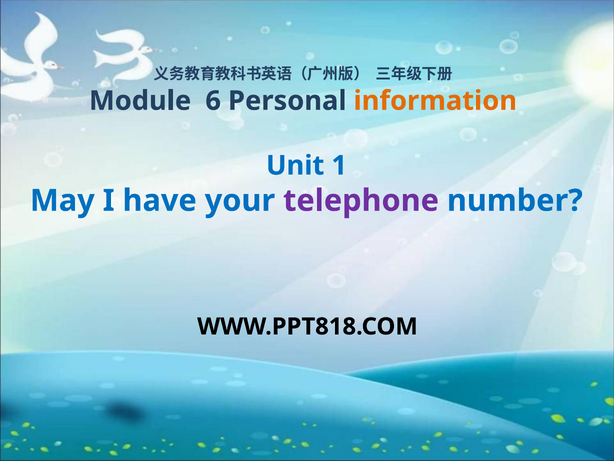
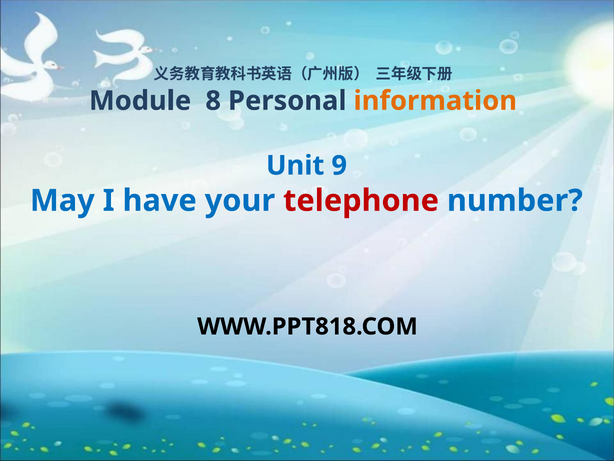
6: 6 -> 8 (213, 101)
1: 1 -> 9 (339, 165)
telephone colour: purple -> red (361, 200)
